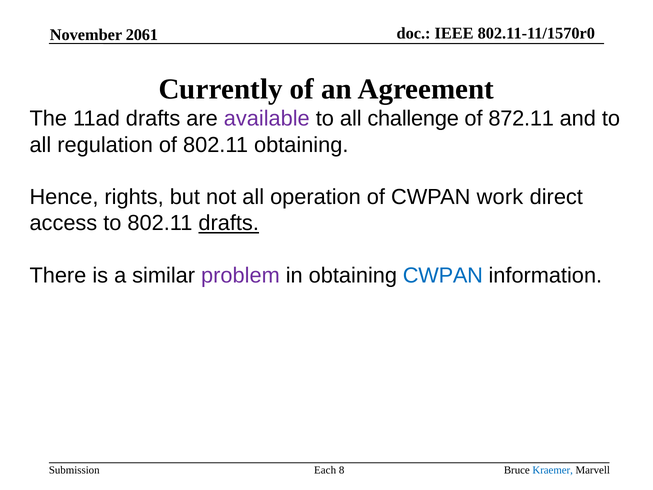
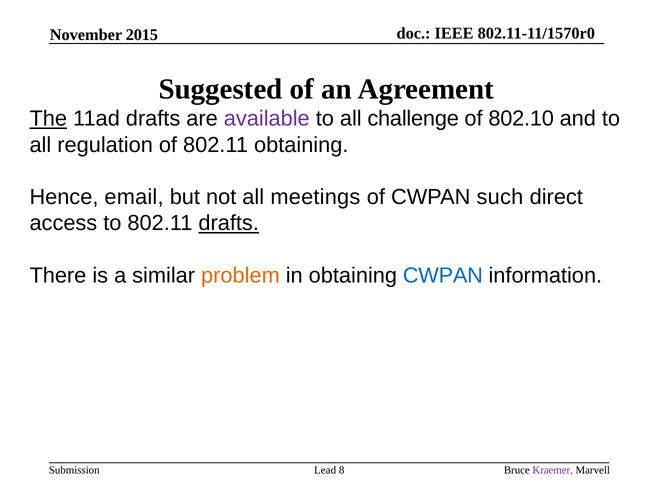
2061: 2061 -> 2015 (142, 35)
Currently: Currently -> Suggested (221, 89)
The underline: none -> present (48, 119)
872.11: 872.11 -> 802.10 (521, 119)
rights: rights -> email (134, 197)
operation: operation -> meetings (315, 197)
work: work -> such (500, 197)
problem colour: purple -> orange (240, 275)
Each: Each -> Lead (325, 470)
Kraemer colour: blue -> purple (553, 470)
